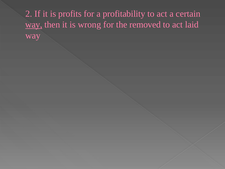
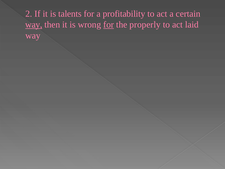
profits: profits -> talents (70, 14)
for underline: none -> present (109, 25)
removed: removed -> properly (145, 25)
